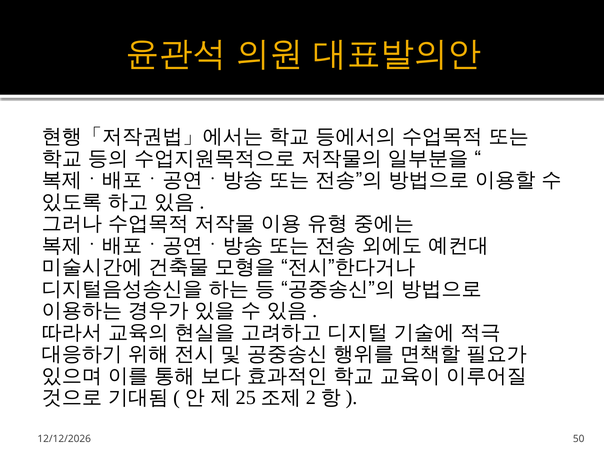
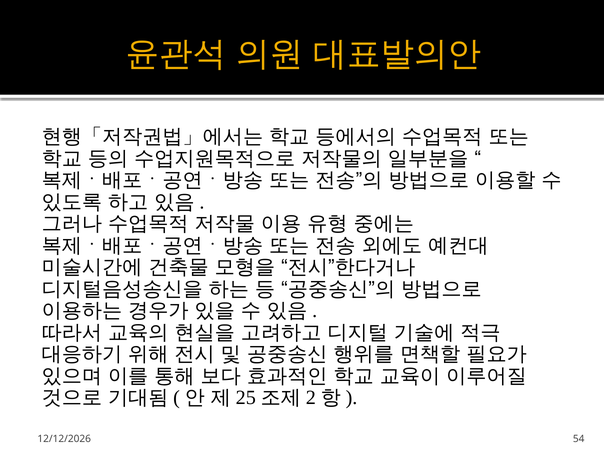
50: 50 -> 54 (579, 439)
